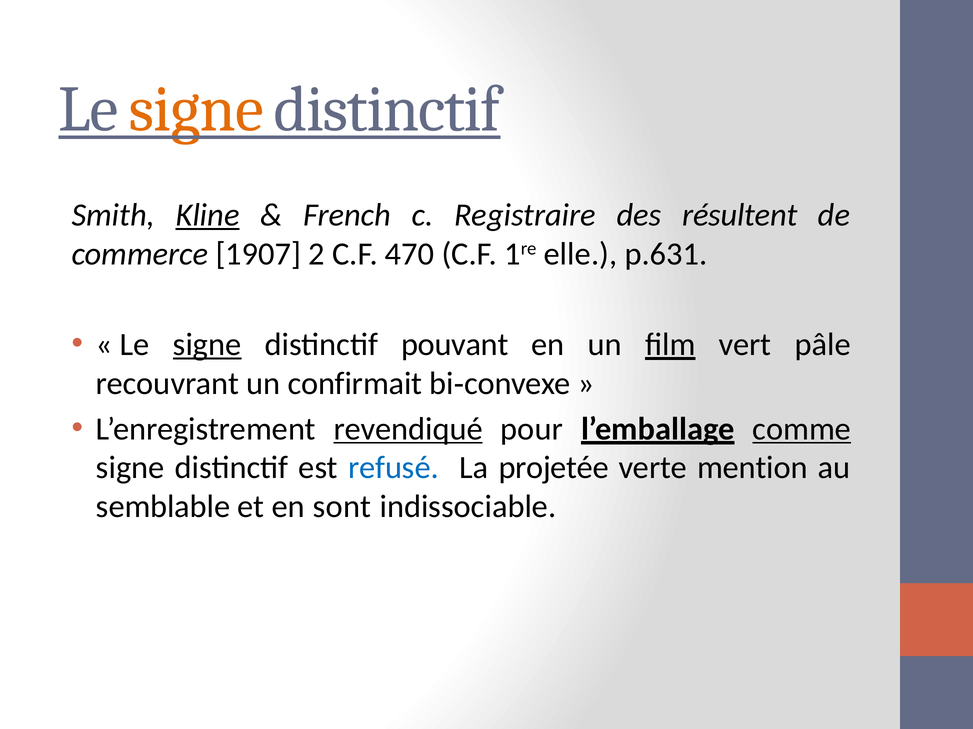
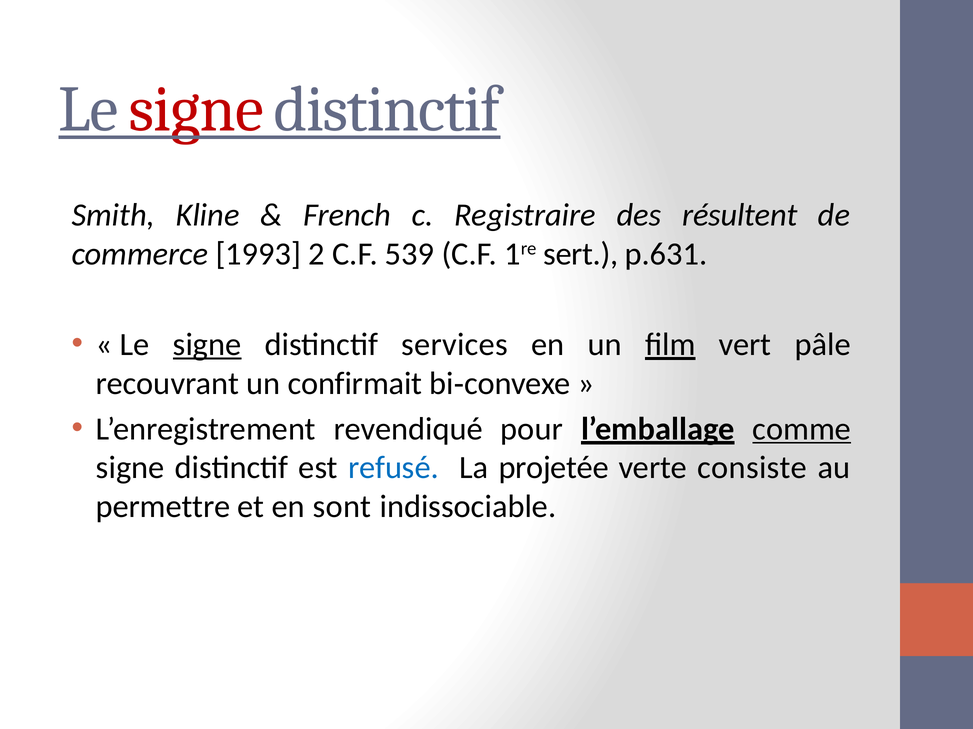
signe colour: orange -> red (196, 110)
Kline underline: present -> none (208, 215)
1907: 1907 -> 1993 (258, 254)
470: 470 -> 539 (410, 254)
elle: elle -> sert (581, 254)
pouvant: pouvant -> services (455, 345)
revendiqué underline: present -> none (408, 429)
mention: mention -> consiste (752, 468)
semblable: semblable -> permettre (163, 507)
